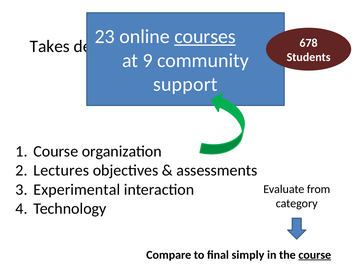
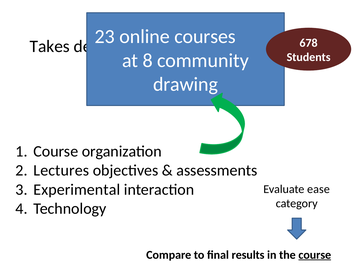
courses underline: present -> none (205, 37)
9: 9 -> 8 (148, 61)
support: support -> drawing (185, 84)
from: from -> ease (318, 189)
simply: simply -> results (248, 255)
